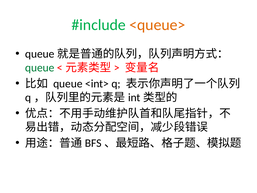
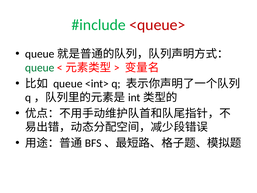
<queue> colour: orange -> red (157, 25)
